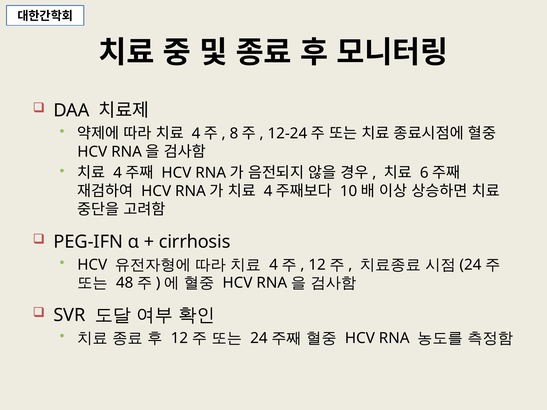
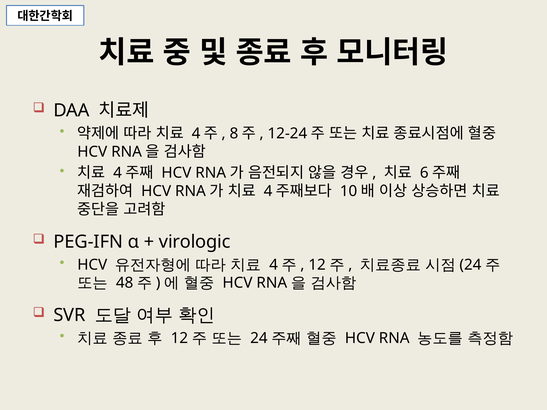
cirrhosis: cirrhosis -> virologic (195, 242)
